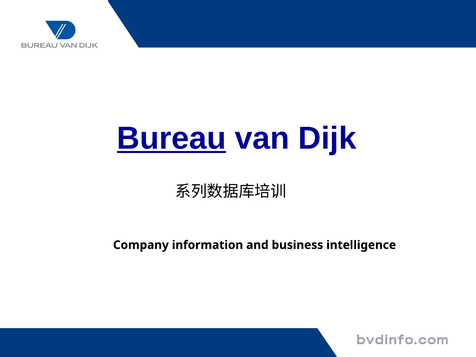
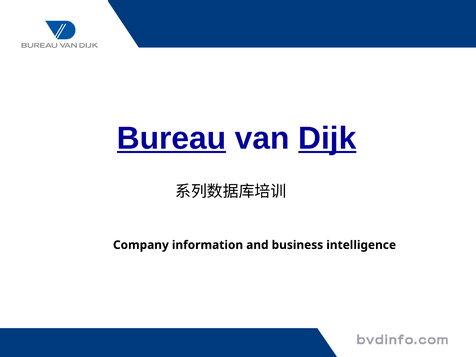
Dijk underline: none -> present (327, 138)
